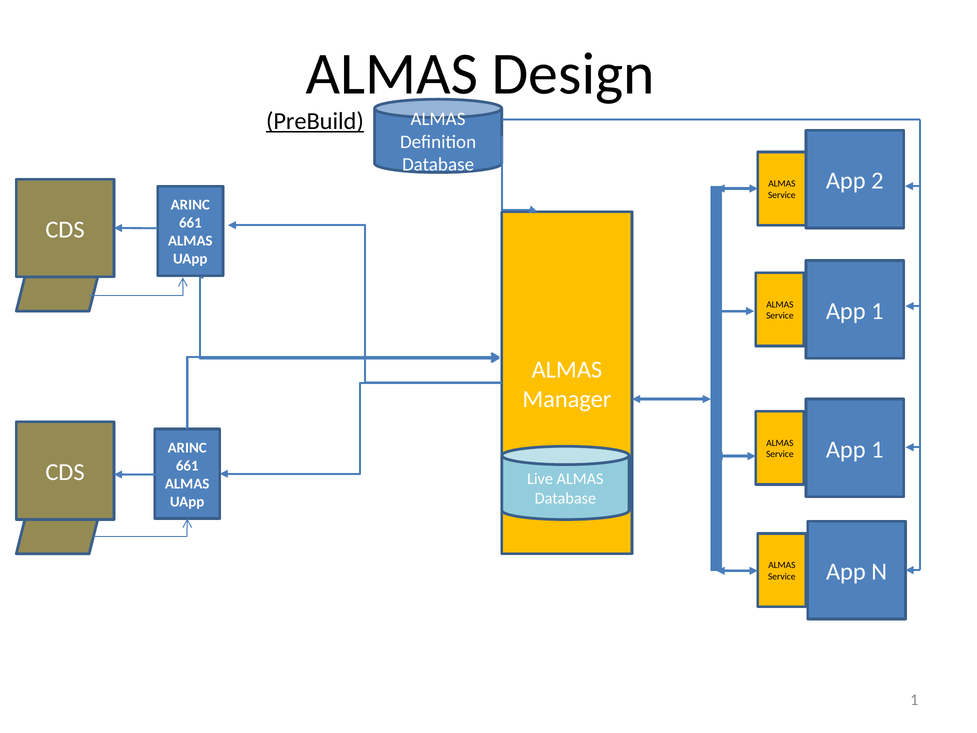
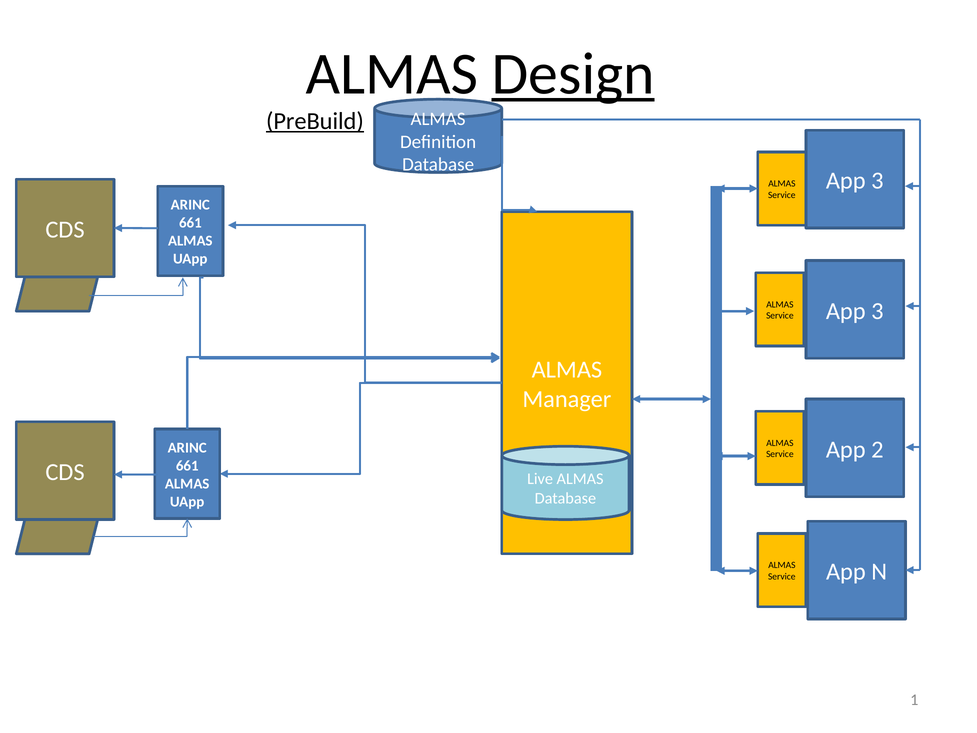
Design underline: none -> present (573, 74)
2: 2 -> 3 (877, 181)
1: 1 -> 3 (877, 311)
1: 1 -> 2 (877, 449)
